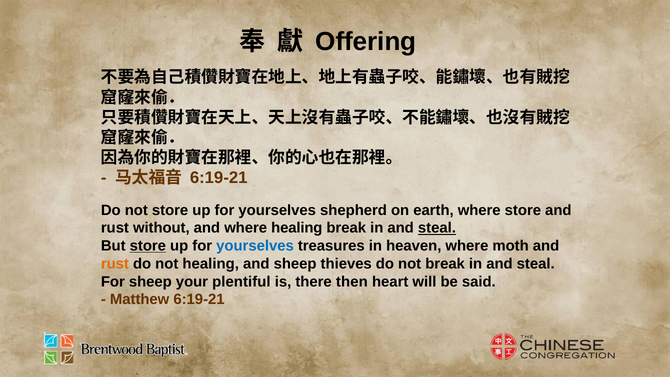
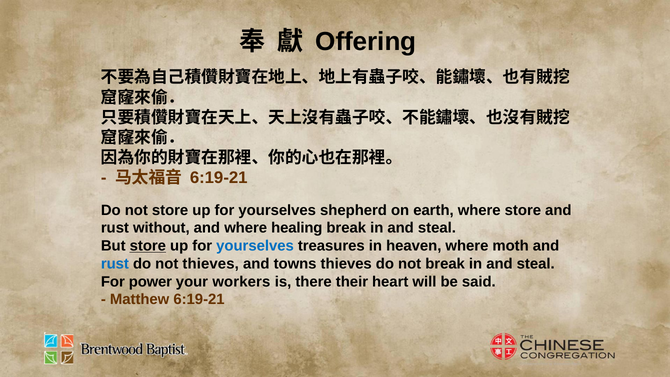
steal underline: present -> none (437, 228)
rust colour: orange -> blue (115, 264)
not healing: healing -> thieves (211, 264)
and sheep: sheep -> towns (295, 264)
For sheep: sheep -> power (150, 282)
plentiful: plentiful -> workers (241, 282)
then: then -> their (352, 282)
